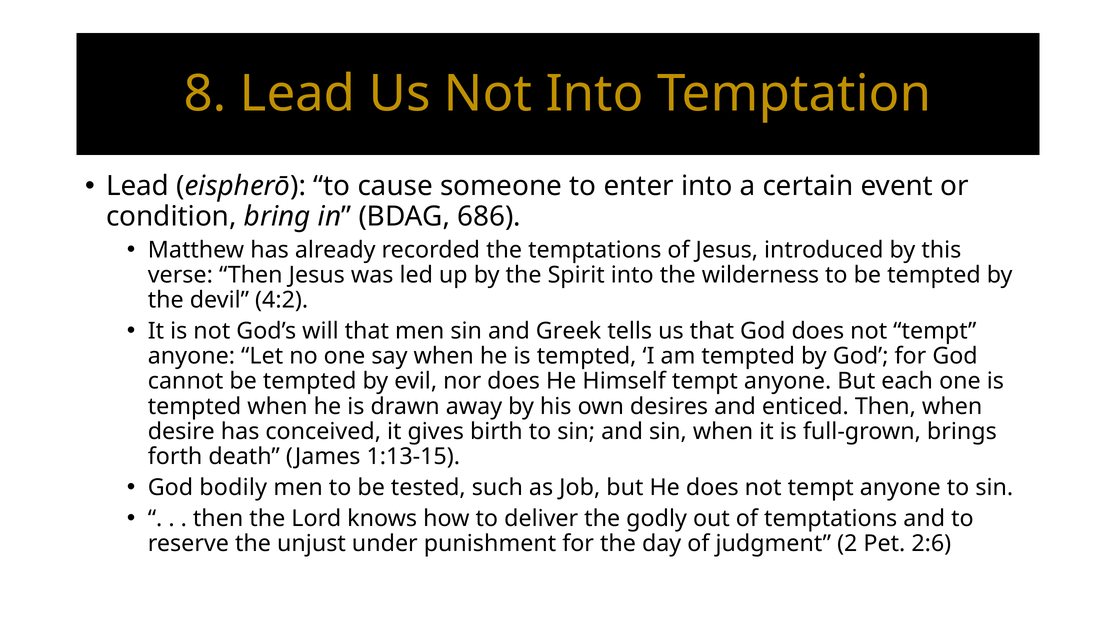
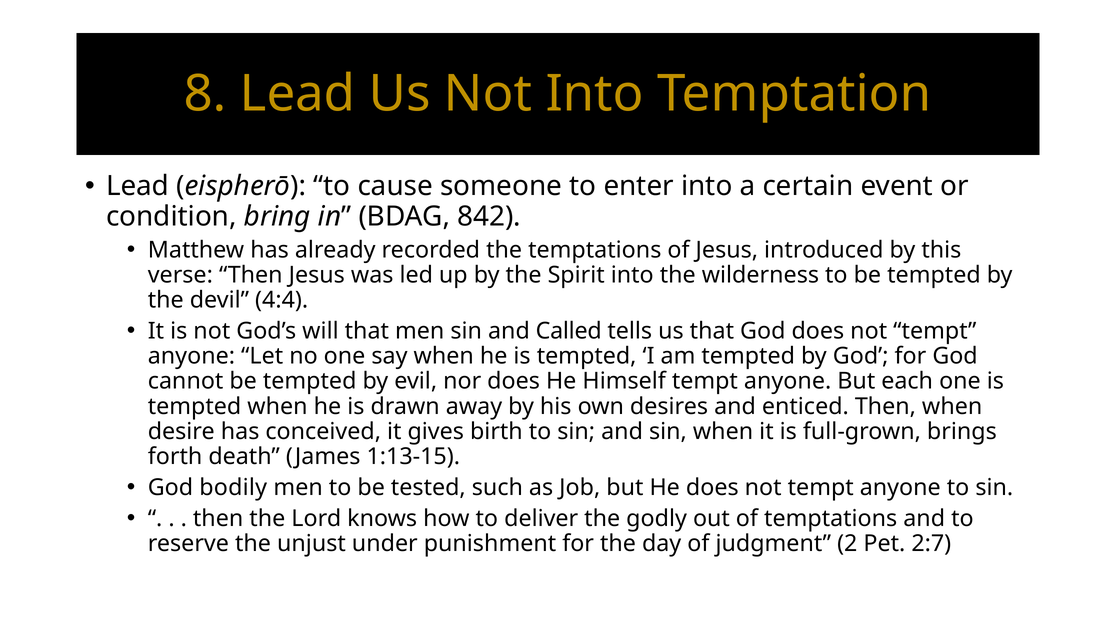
686: 686 -> 842 (489, 216)
4:2: 4:2 -> 4:4 (282, 300)
Greek: Greek -> Called (569, 331)
2:6: 2:6 -> 2:7 (931, 543)
